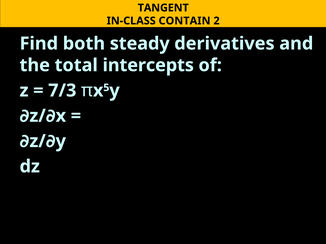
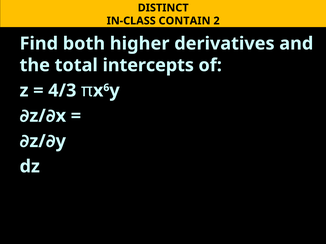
TANGENT: TANGENT -> DISTINCT (163, 8)
steady: steady -> higher (140, 44)
7/3: 7/3 -> 4/3 (62, 91)
5: 5 -> 6 (106, 88)
